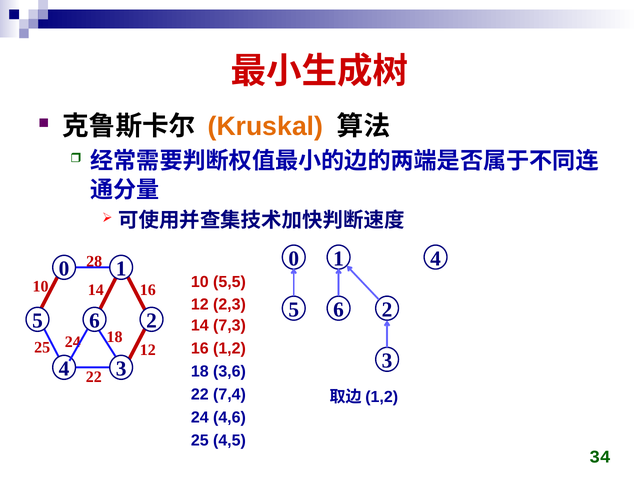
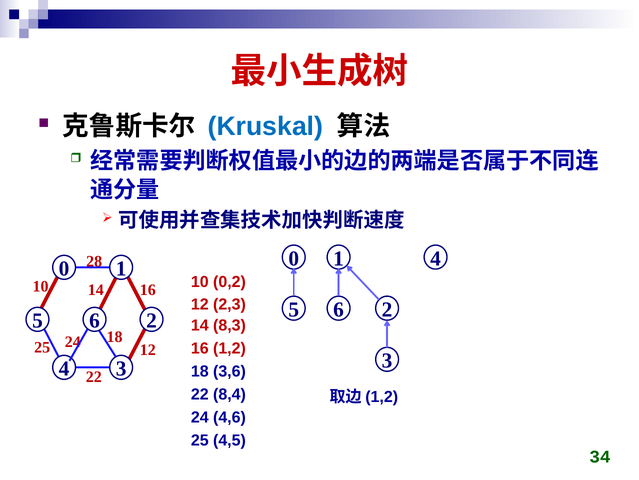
Kruskal colour: orange -> blue (265, 126)
5,5: 5,5 -> 0,2 (229, 282)
7,3: 7,3 -> 8,3 (229, 325)
7,4: 7,4 -> 8,4 (229, 394)
